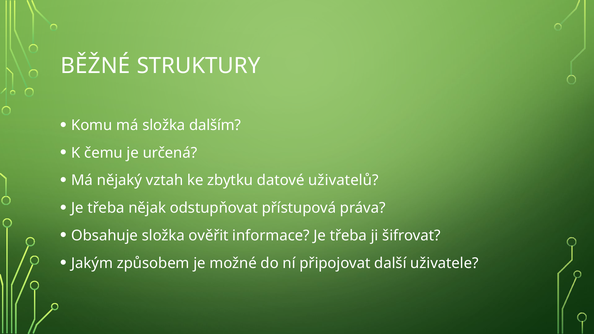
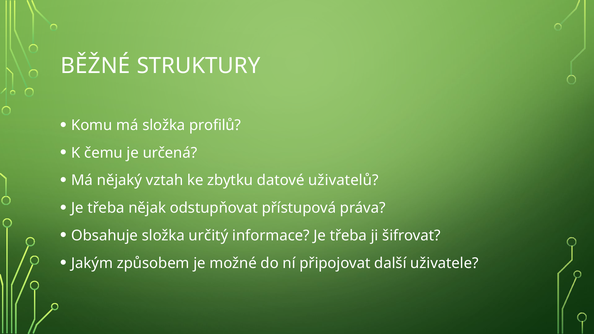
dalším: dalším -> profilů (215, 125)
ověřit: ověřit -> určitý (209, 236)
